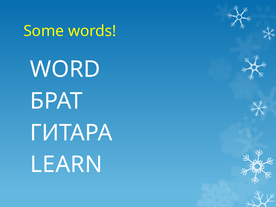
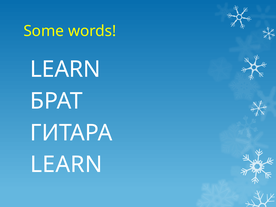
WORD: WORD -> LEARN (65, 69)
